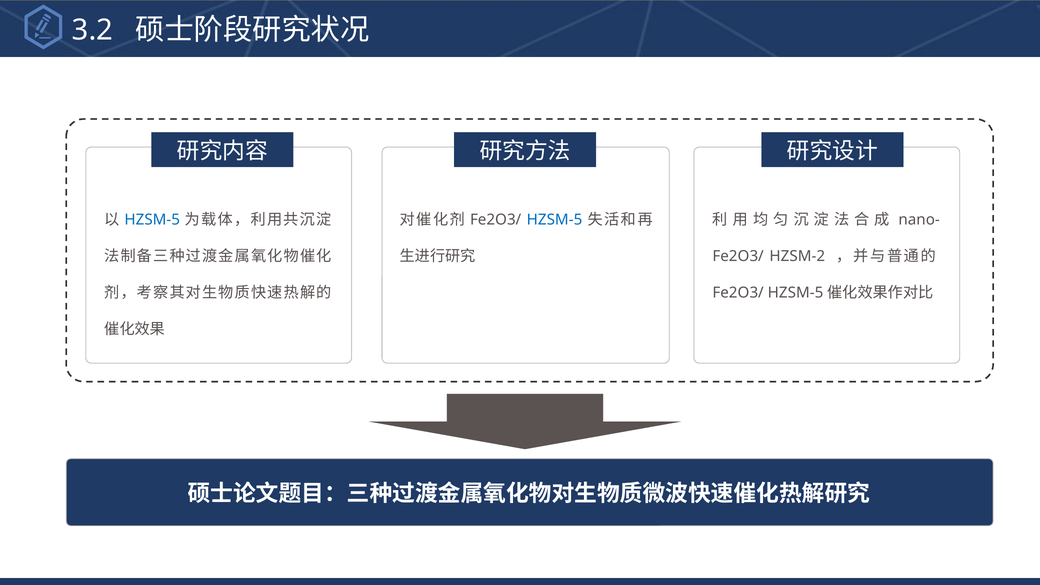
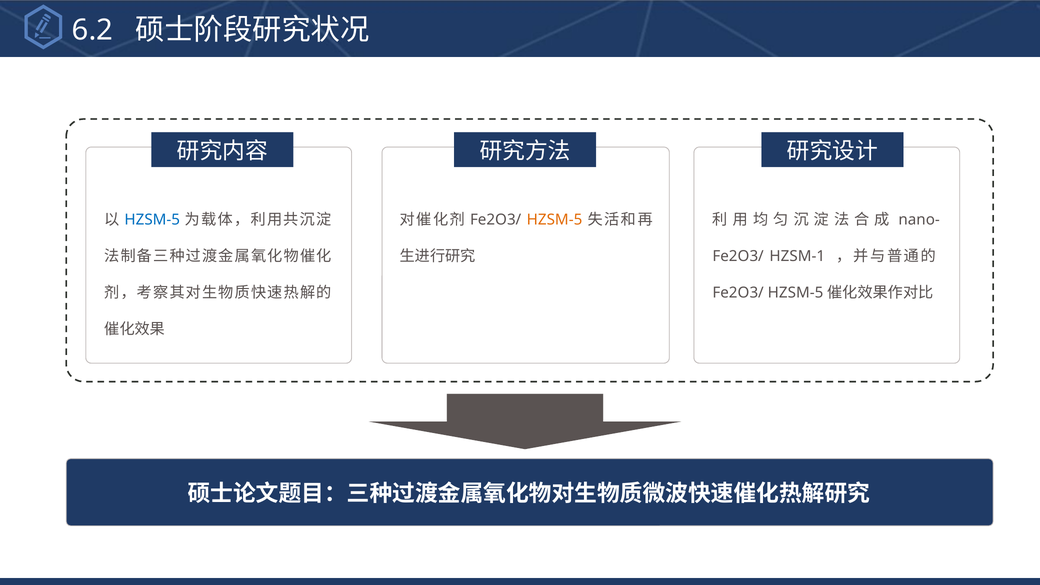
3.2: 3.2 -> 6.2 (93, 30)
HZSM-5 colour: blue -> orange (555, 220)
HZSM-2: HZSM-2 -> HZSM-1 (797, 256)
